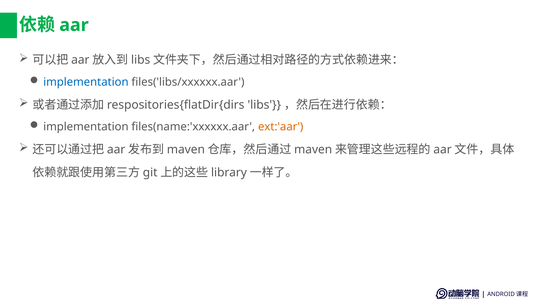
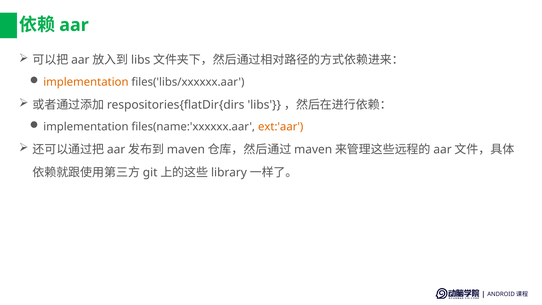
implementation colour: blue -> orange (86, 82)
